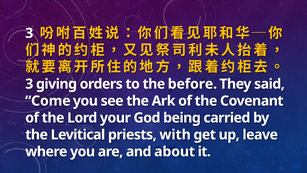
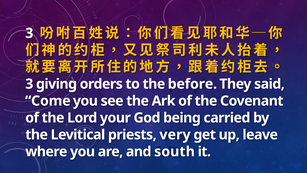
with: with -> very (175, 134)
about: about -> south (174, 151)
